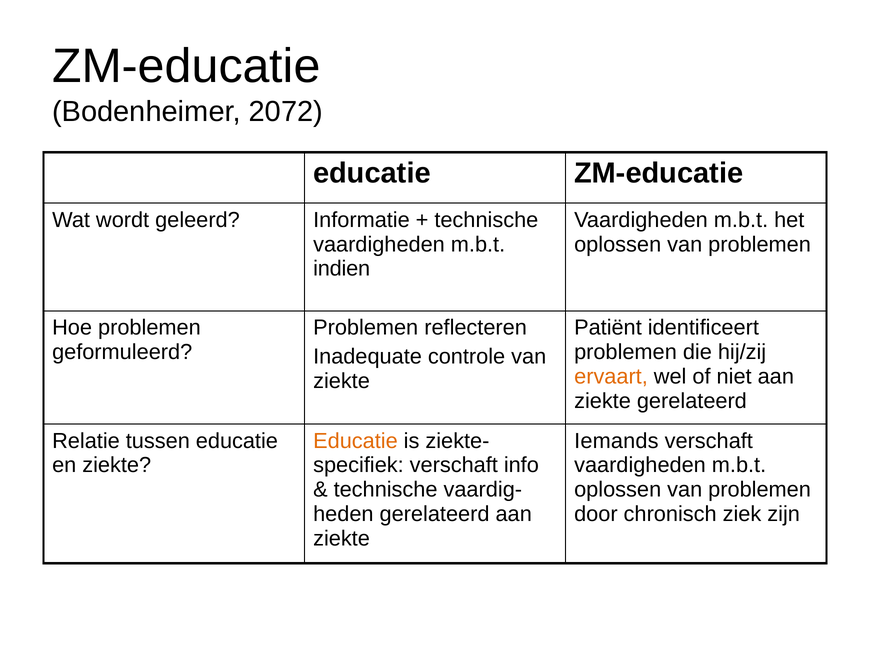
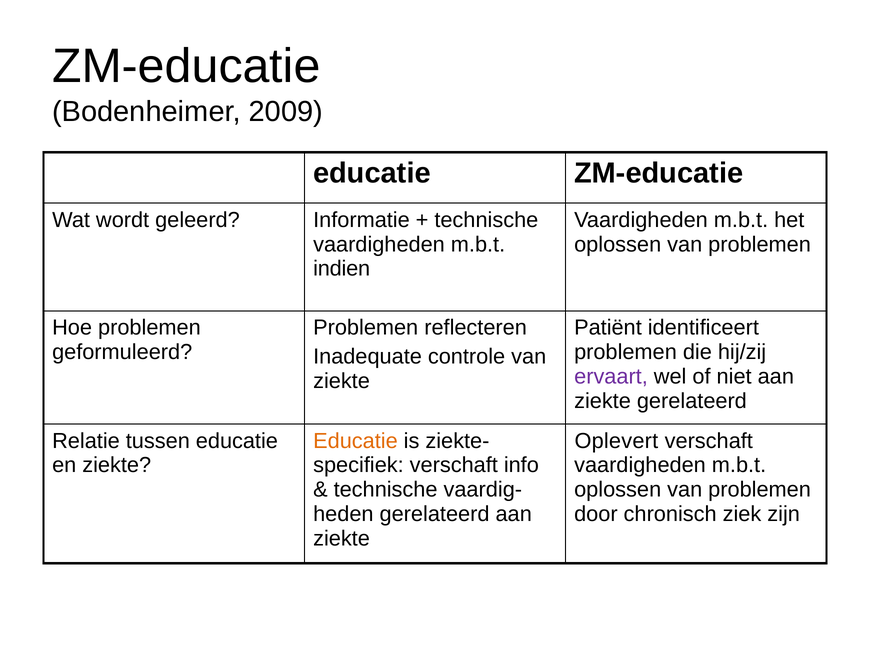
2072: 2072 -> 2009 (286, 112)
ervaart colour: orange -> purple (611, 376)
Iemands: Iemands -> Oplevert (616, 441)
